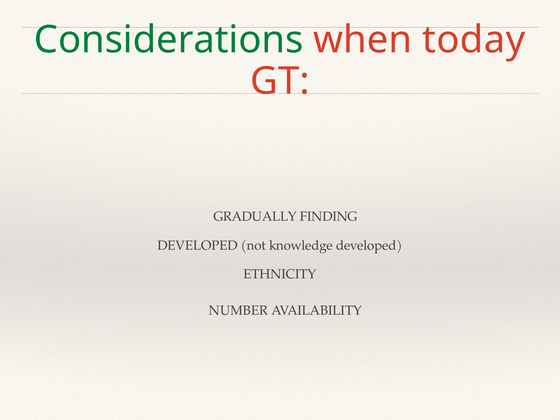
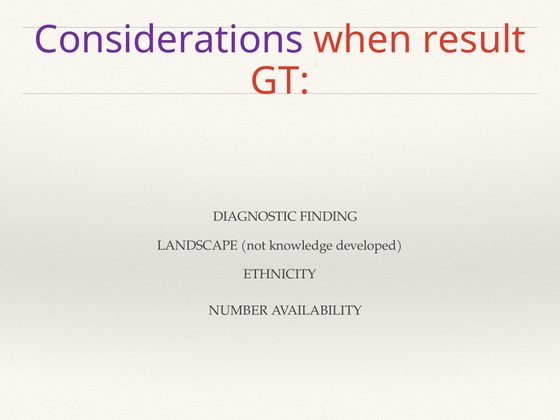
Considerations colour: green -> purple (169, 40)
today: today -> result (474, 40)
GRADUALLY: GRADUALLY -> DIAGNOSTIC (255, 216)
DEVELOPED: DEVELOPED -> LANDSCAPE (198, 245)
